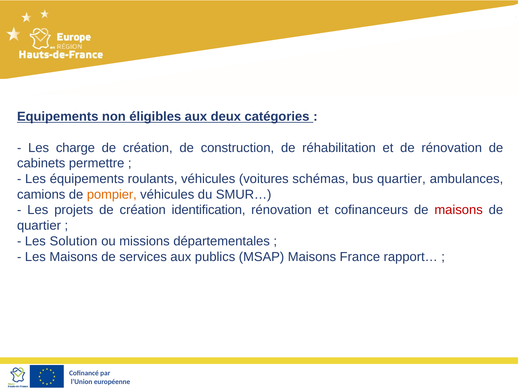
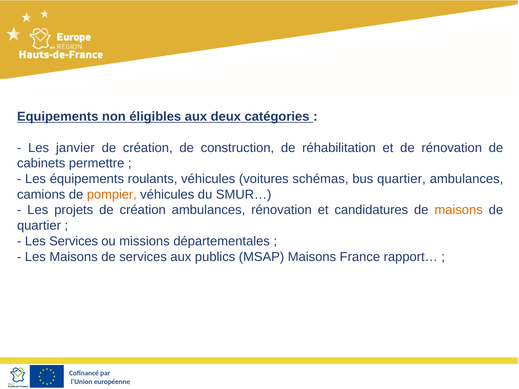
charge: charge -> janvier (75, 148)
création identification: identification -> ambulances (208, 210)
cofinanceurs: cofinanceurs -> candidatures (371, 210)
maisons colour: red -> orange (459, 210)
Les Solution: Solution -> Services (74, 241)
